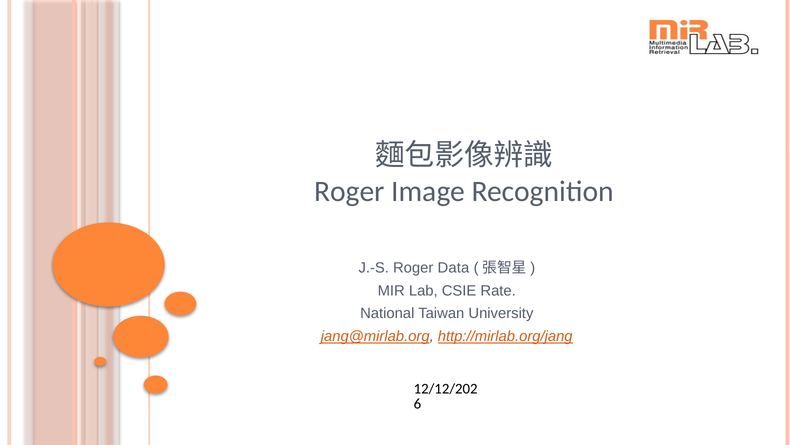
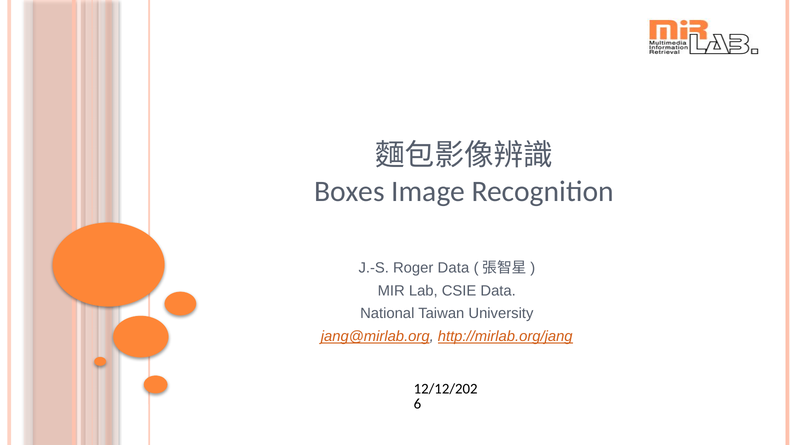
Roger: Roger -> Boxes (349, 191)
CSIE Rate: Rate -> Data (498, 290)
